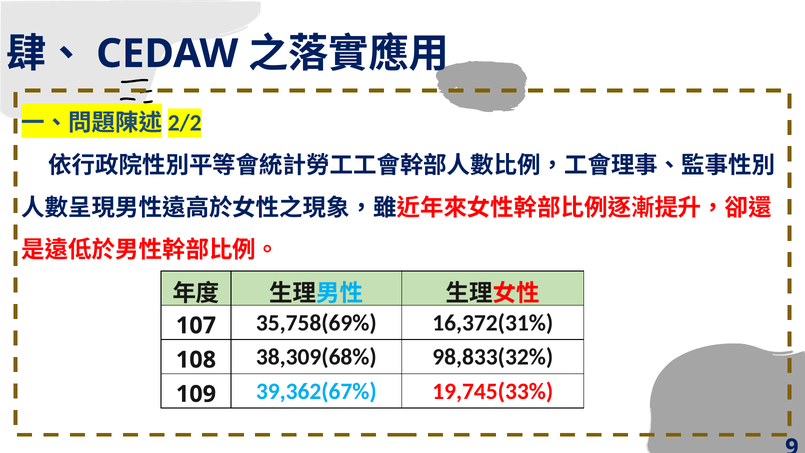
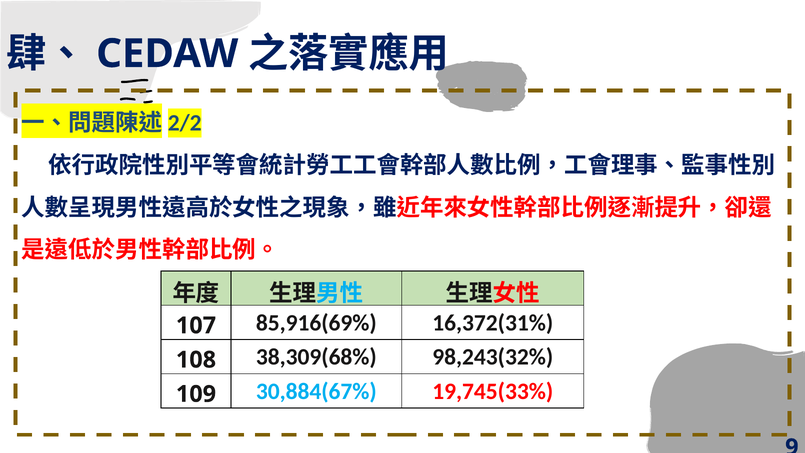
35,758(69%: 35,758(69% -> 85,916(69% (316, 323)
98,833(32%: 98,833(32% -> 98,243(32% (493, 357)
39,362(67%: 39,362(67% -> 30,884(67% (316, 391)
